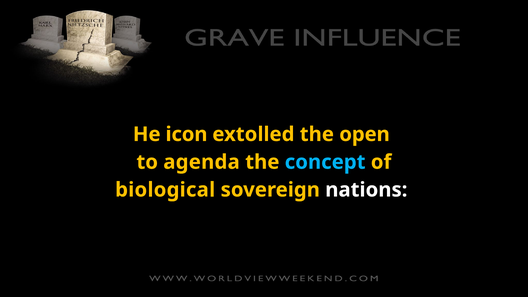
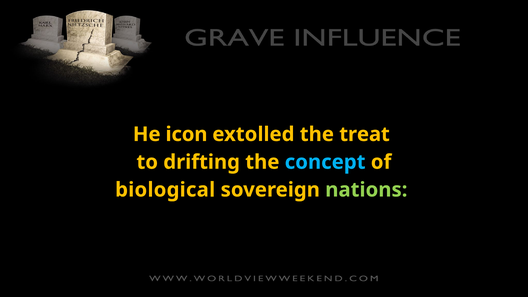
open: open -> treat (365, 134)
agenda: agenda -> drifting (202, 162)
nations colour: white -> light green (366, 190)
